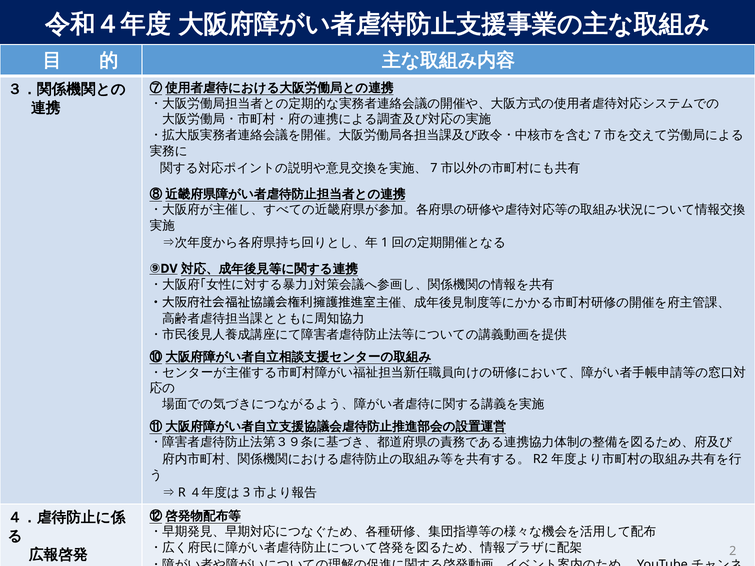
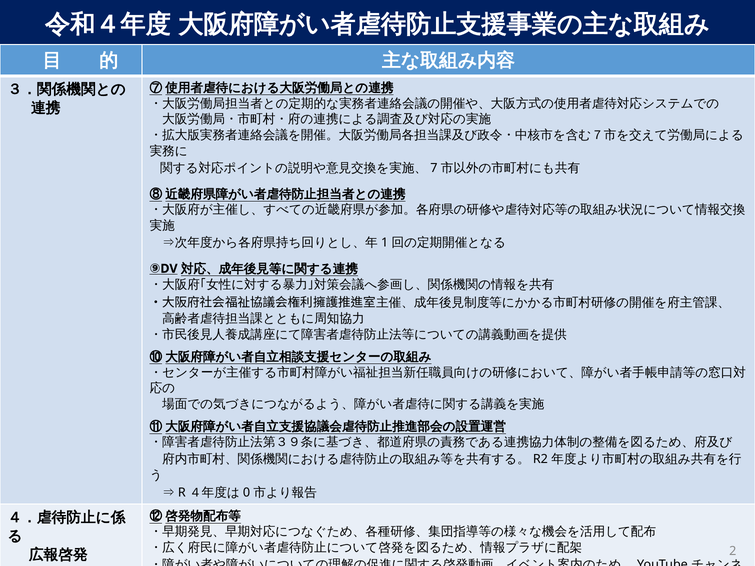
3: 3 -> 0 (247, 493)
